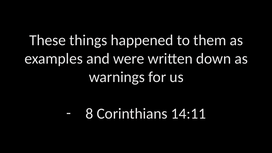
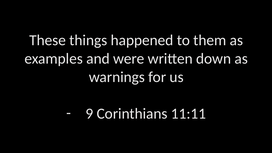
8: 8 -> 9 (89, 114)
14:11: 14:11 -> 11:11 (189, 114)
